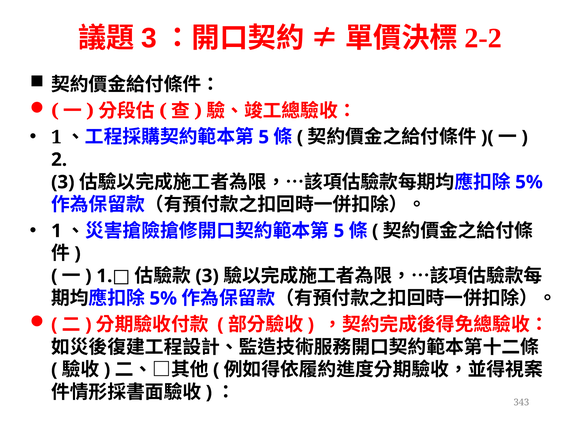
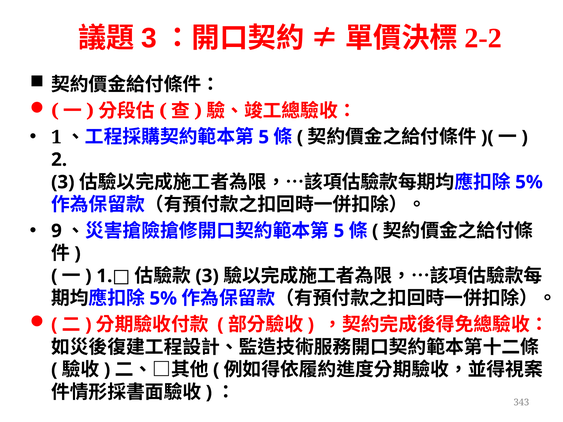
1: 1 -> 9 (56, 231)
